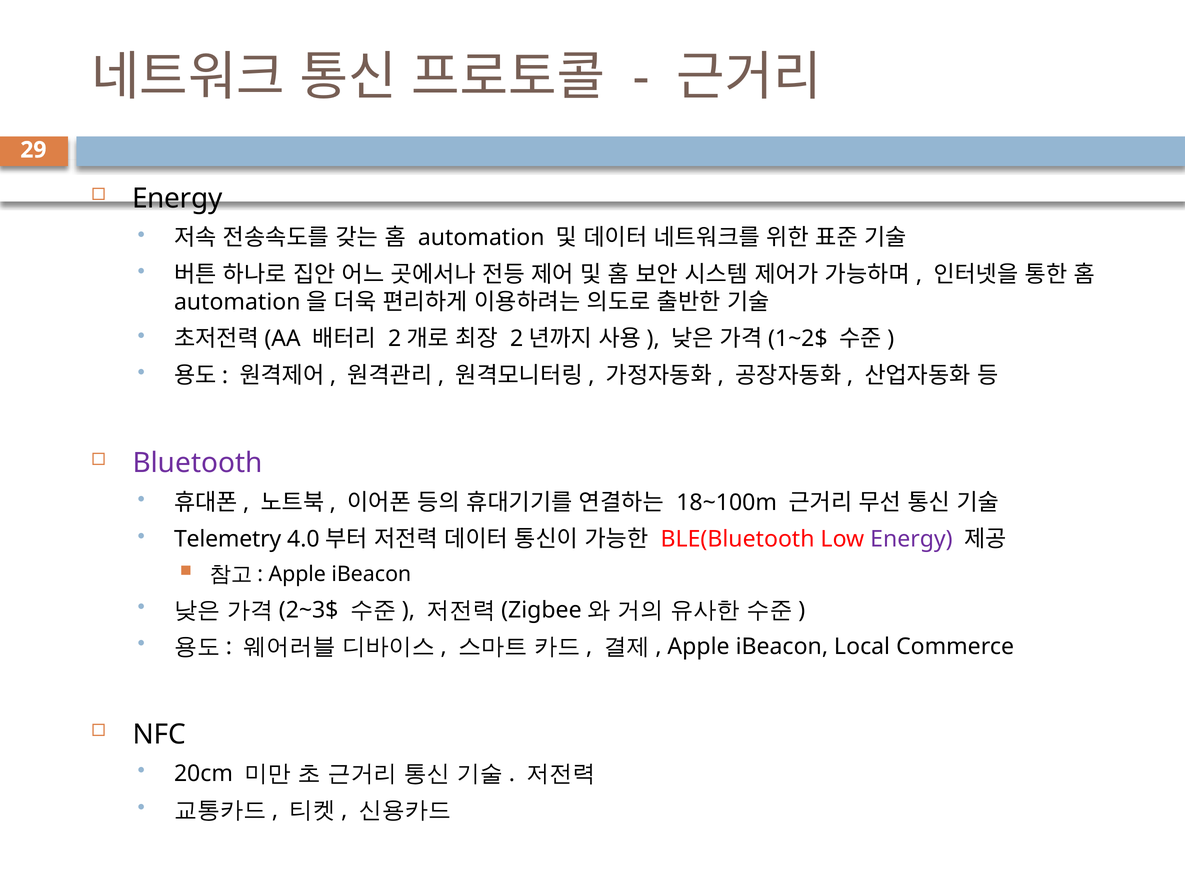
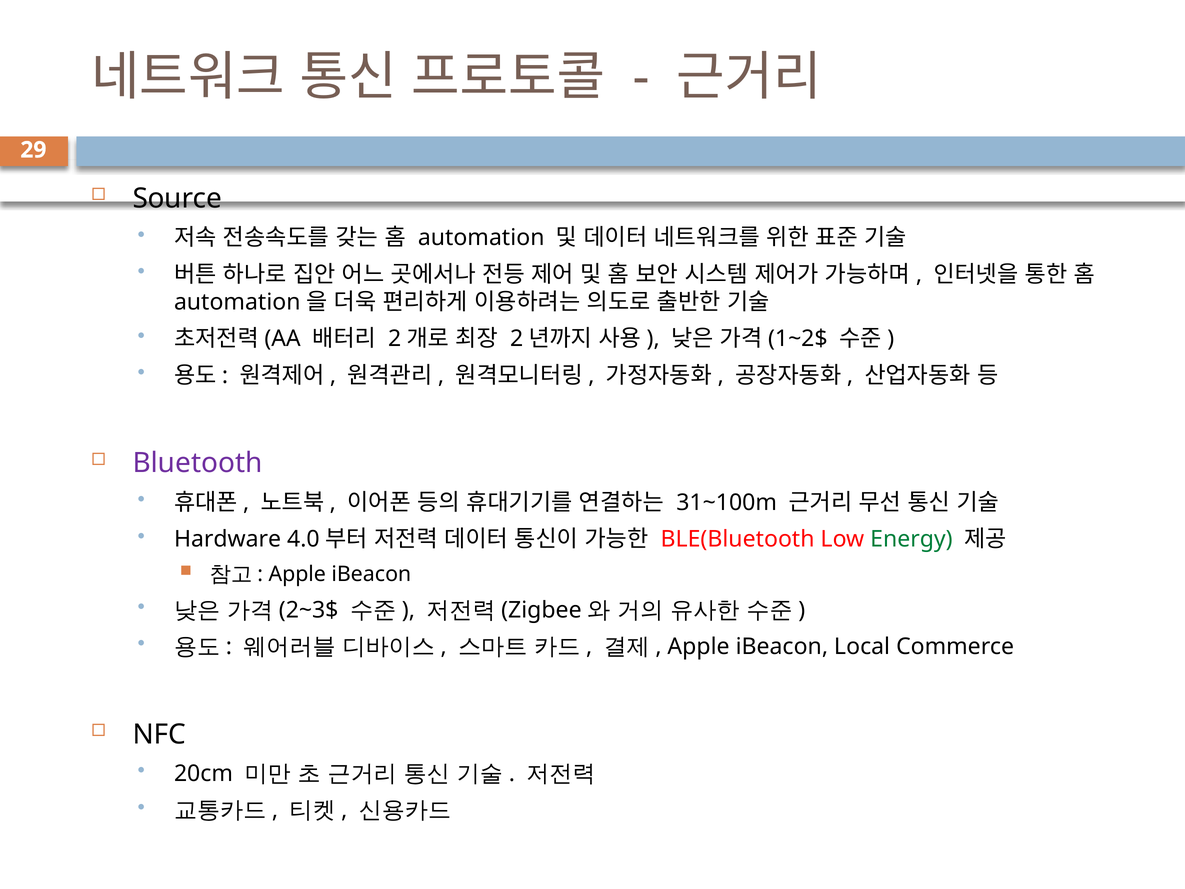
Energy: Energy -> Source (177, 198)
18~100m: 18~100m -> 31~100m (727, 502)
Telemetry: Telemetry -> Hardware (228, 539)
Energy colour: purple -> green (911, 539)
